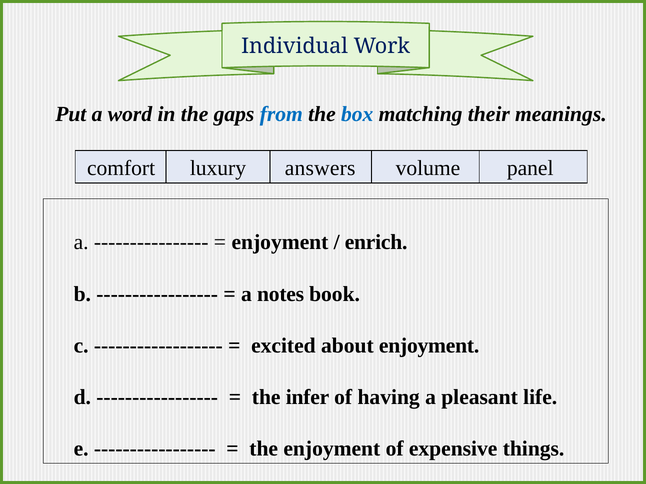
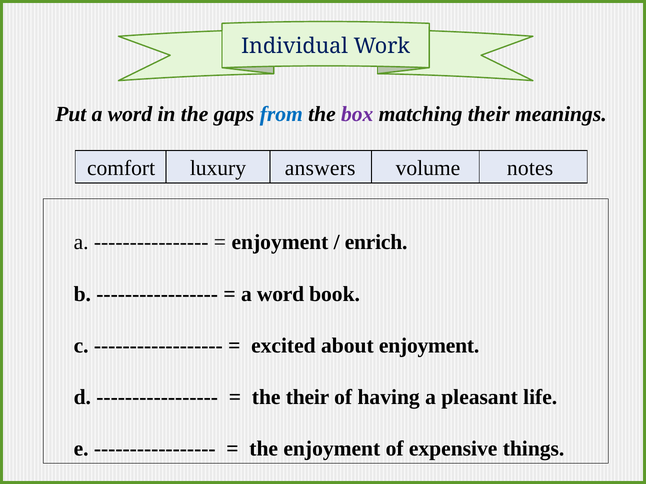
box colour: blue -> purple (357, 114)
panel: panel -> notes (530, 168)
notes: notes -> word (281, 294)
the infer: infer -> their (308, 398)
